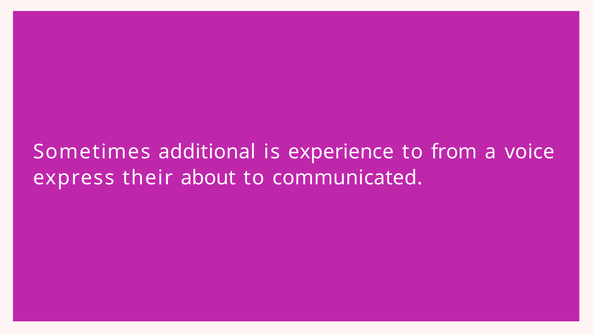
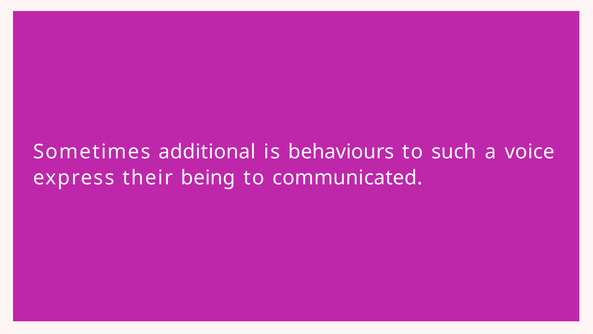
experience: experience -> behaviours (341, 152)
from: from -> such (454, 152)
about: about -> being (208, 178)
